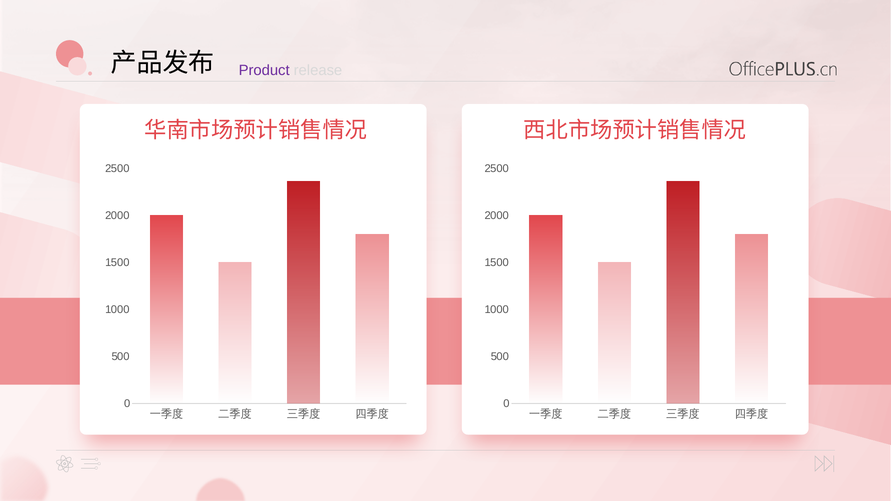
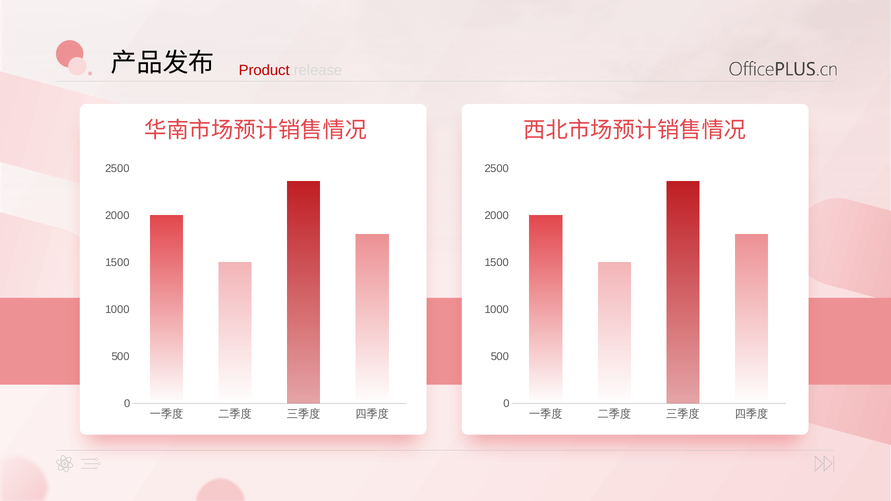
Product colour: purple -> red (264, 70)
